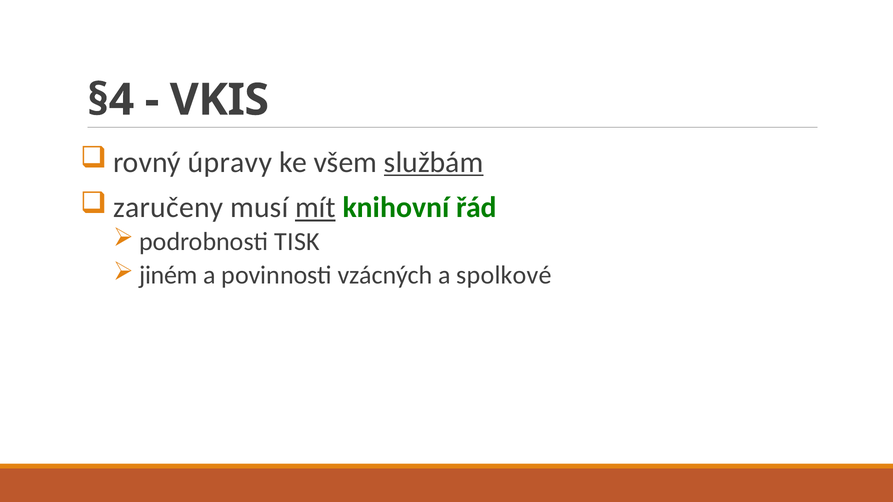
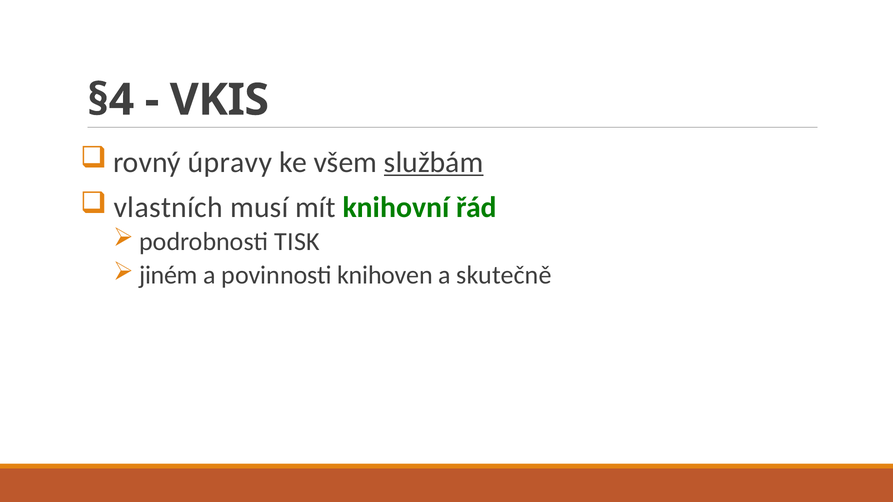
zaručeny: zaručeny -> vlastních (168, 208)
mít underline: present -> none (315, 208)
vzácných: vzácných -> knihoven (385, 275)
spolkové: spolkové -> skutečně (504, 275)
